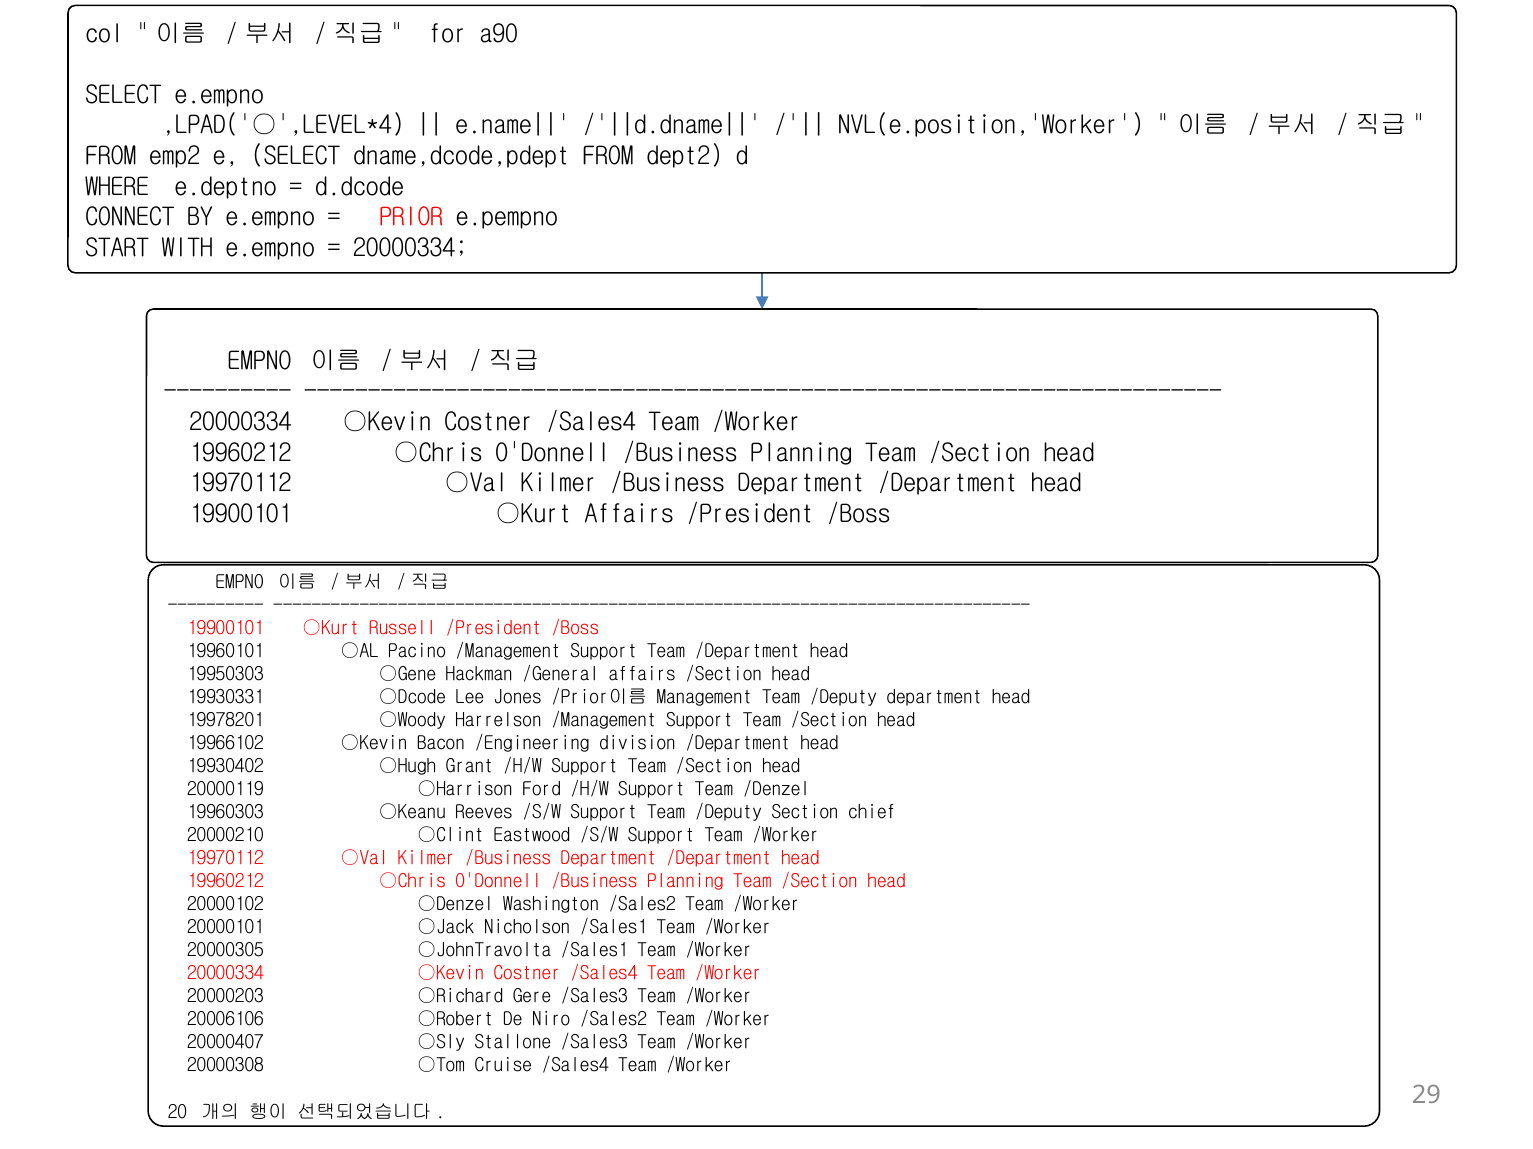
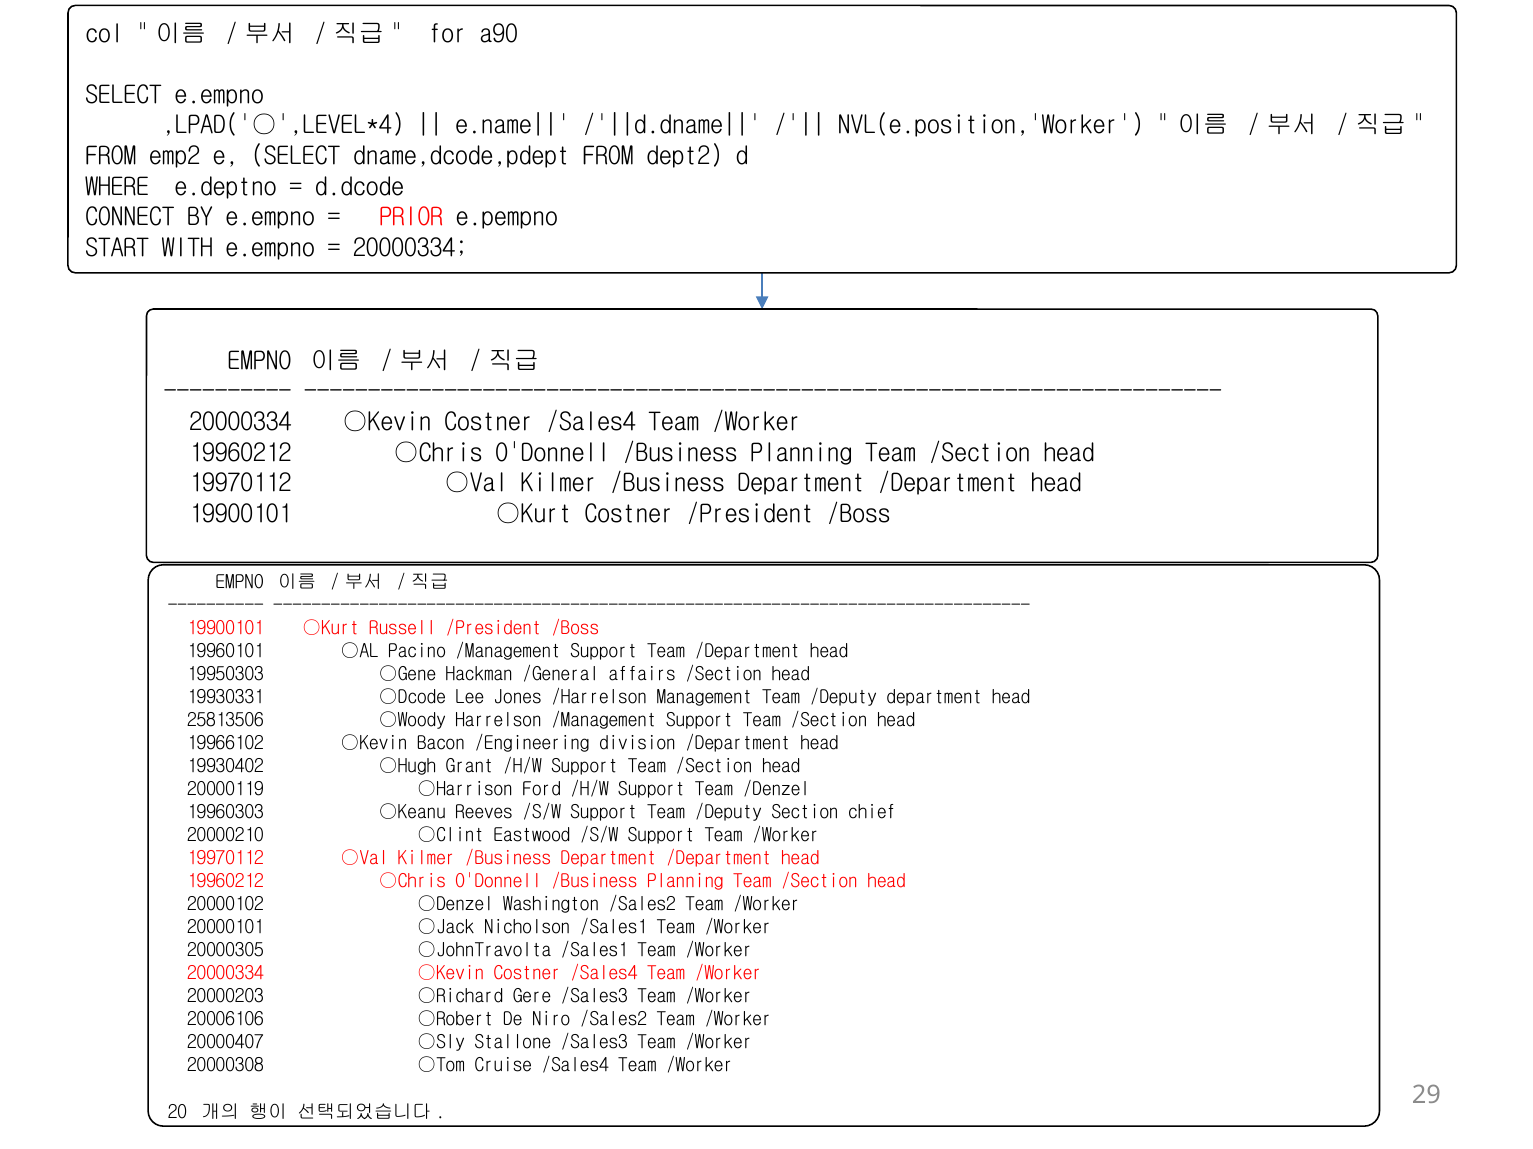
○Kurt Affairs: Affairs -> Costner (629, 514)
/Prior이름: /Prior이름 -> /Harrelson (599, 697)
19978201: 19978201 -> 25813506 (225, 721)
